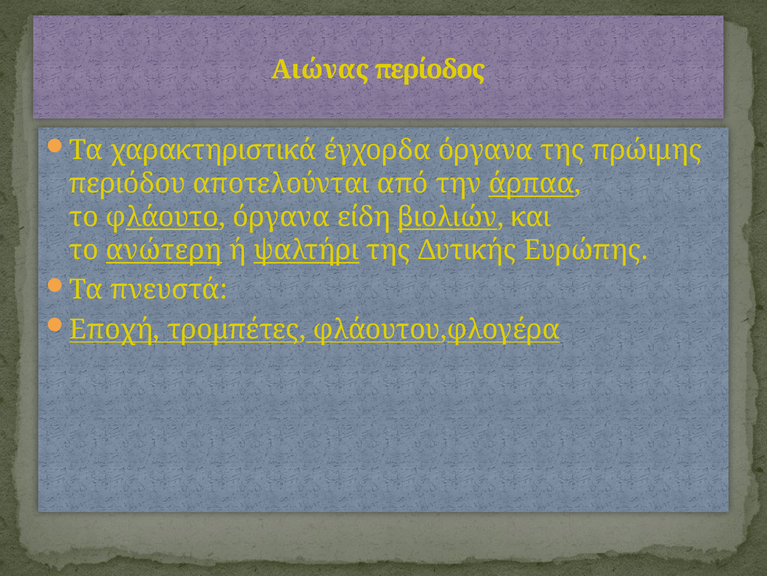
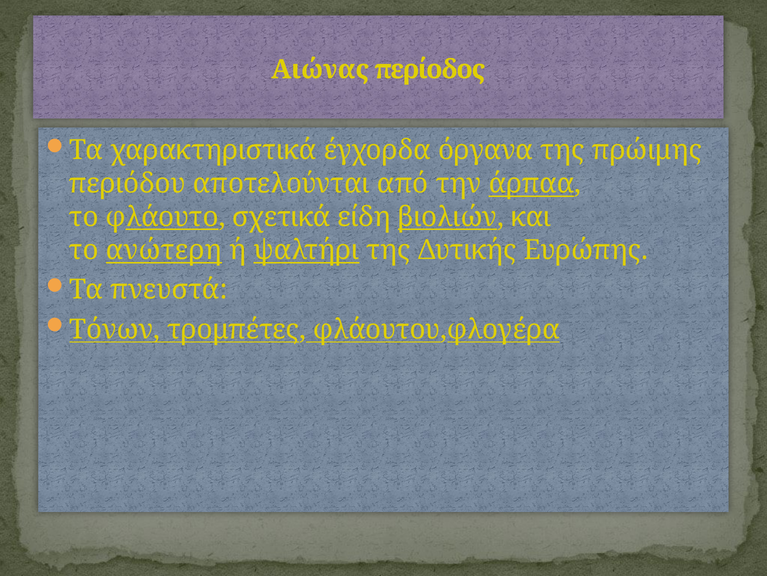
φλάουτο όργανα: όργανα -> σχετικά (281, 217)
Εποχή: Εποχή -> Τόνων (115, 329)
